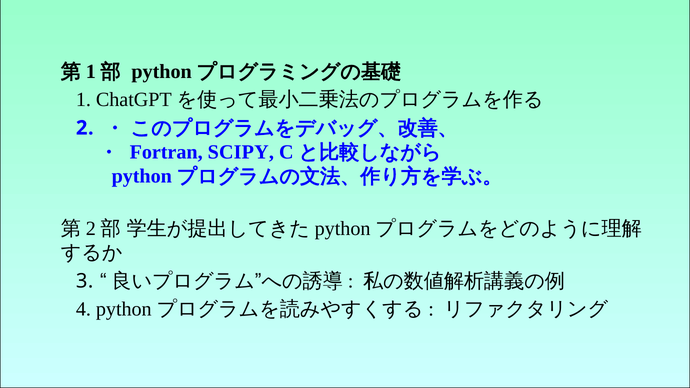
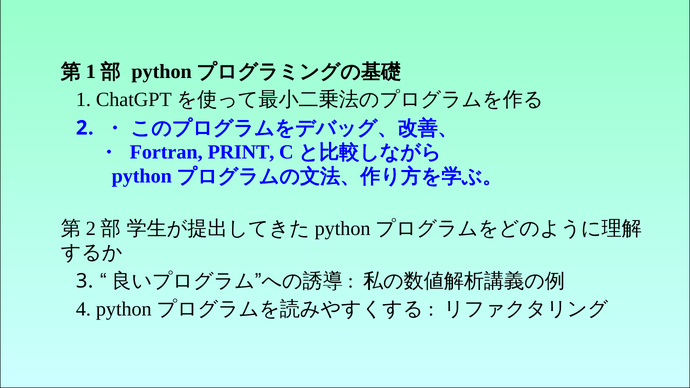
SCIPY: SCIPY -> PRINT (241, 152)
